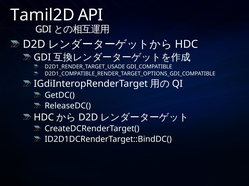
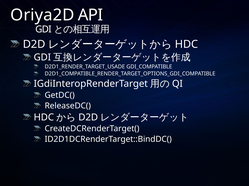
Tamil2D: Tamil2D -> Oriya2D (42, 15)
